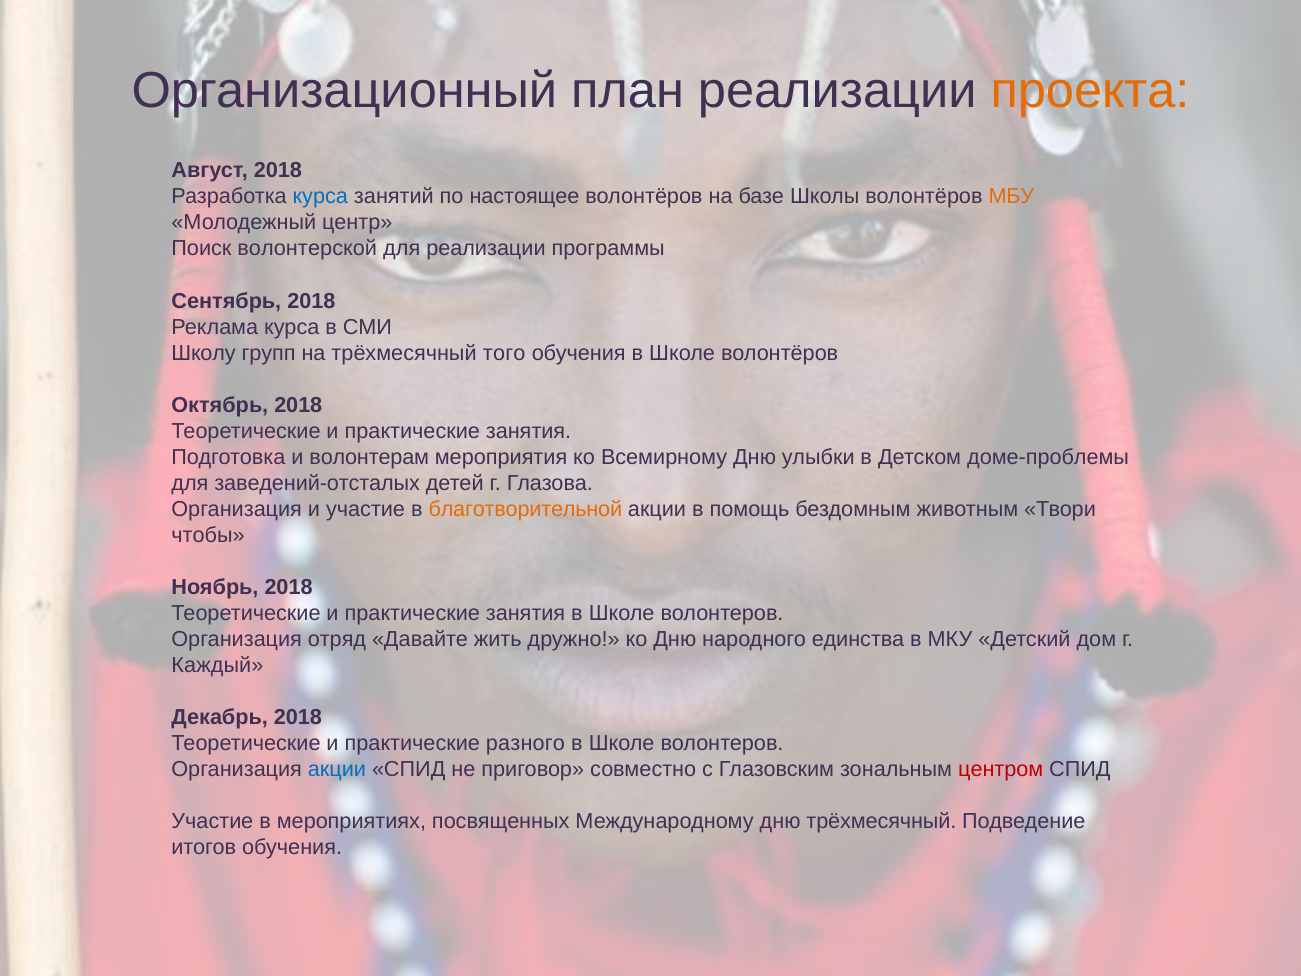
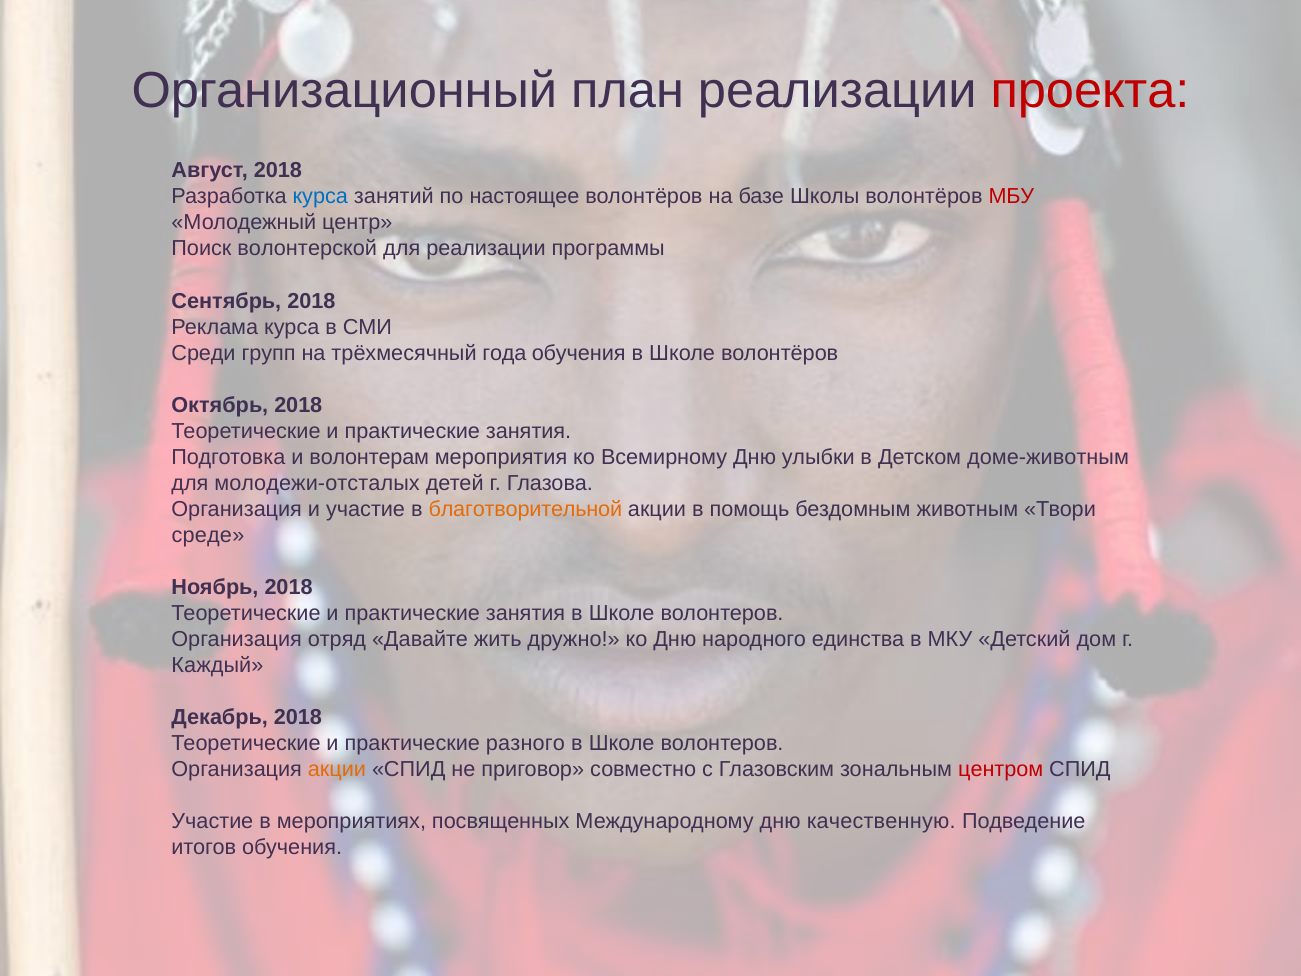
проекта colour: orange -> red (1090, 91)
МБУ colour: orange -> red (1011, 197)
Школу: Школу -> Среди (204, 353)
того: того -> года (504, 353)
доме-проблемы: доме-проблемы -> доме-животным (1048, 457)
заведений-отсталых: заведений-отсталых -> молодежи-отсталых (317, 483)
чтобы: чтобы -> среде (208, 535)
акции colour: blue -> orange (337, 769)
дню трёхмесячный: трёхмесячный -> качественную (881, 821)
